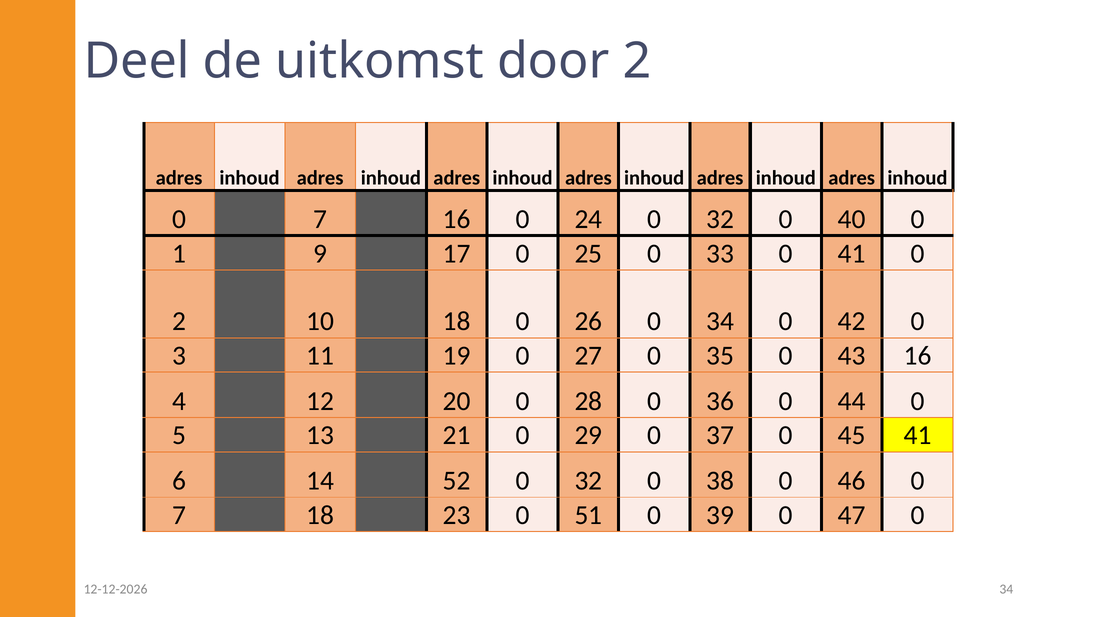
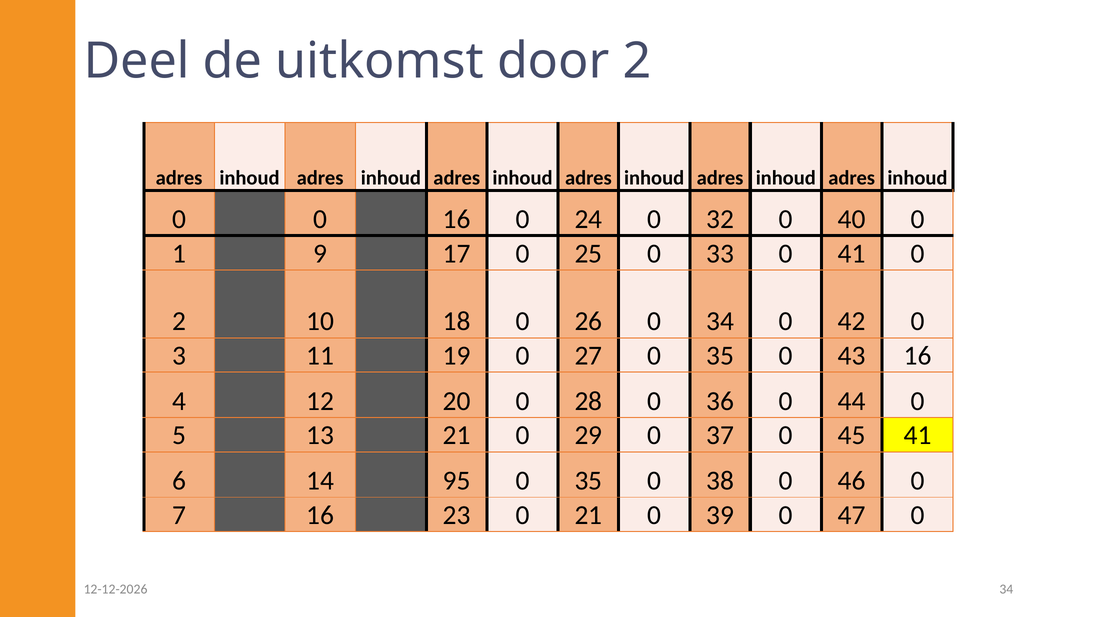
7: 7 -> 0 (320, 219)
52: 52 -> 95 (457, 481)
32: 32 -> 35 (588, 481)
7 18: 18 -> 16 (320, 515)
0 51: 51 -> 21 (588, 515)
